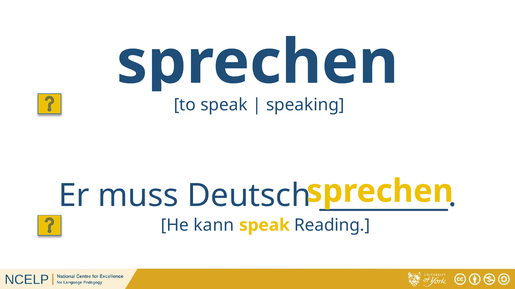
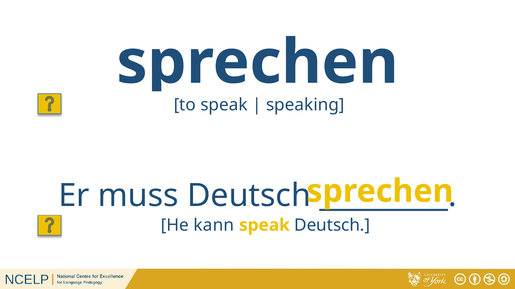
speak Reading: Reading -> Deutsch (332, 226)
